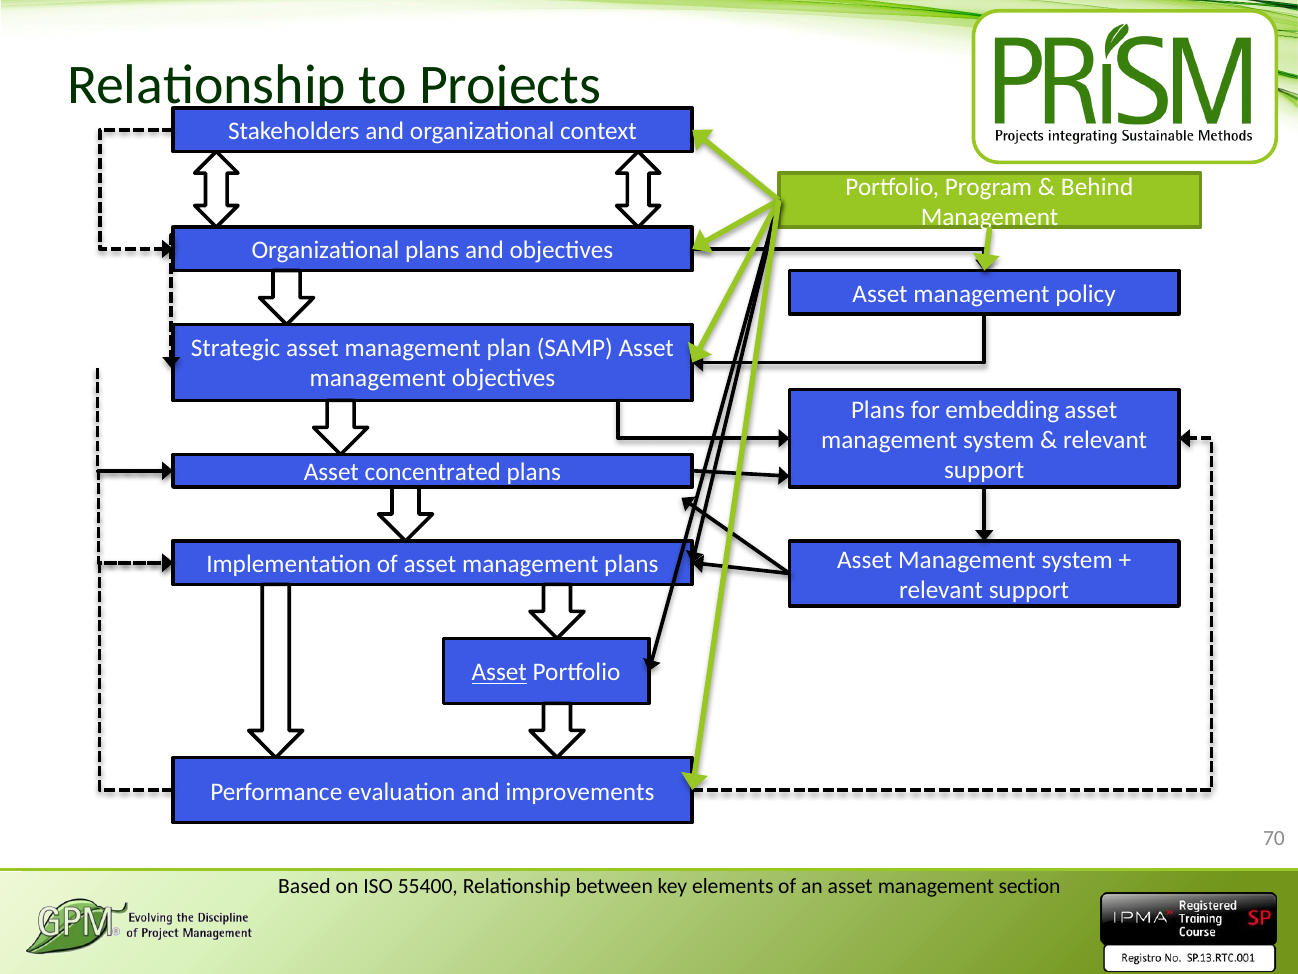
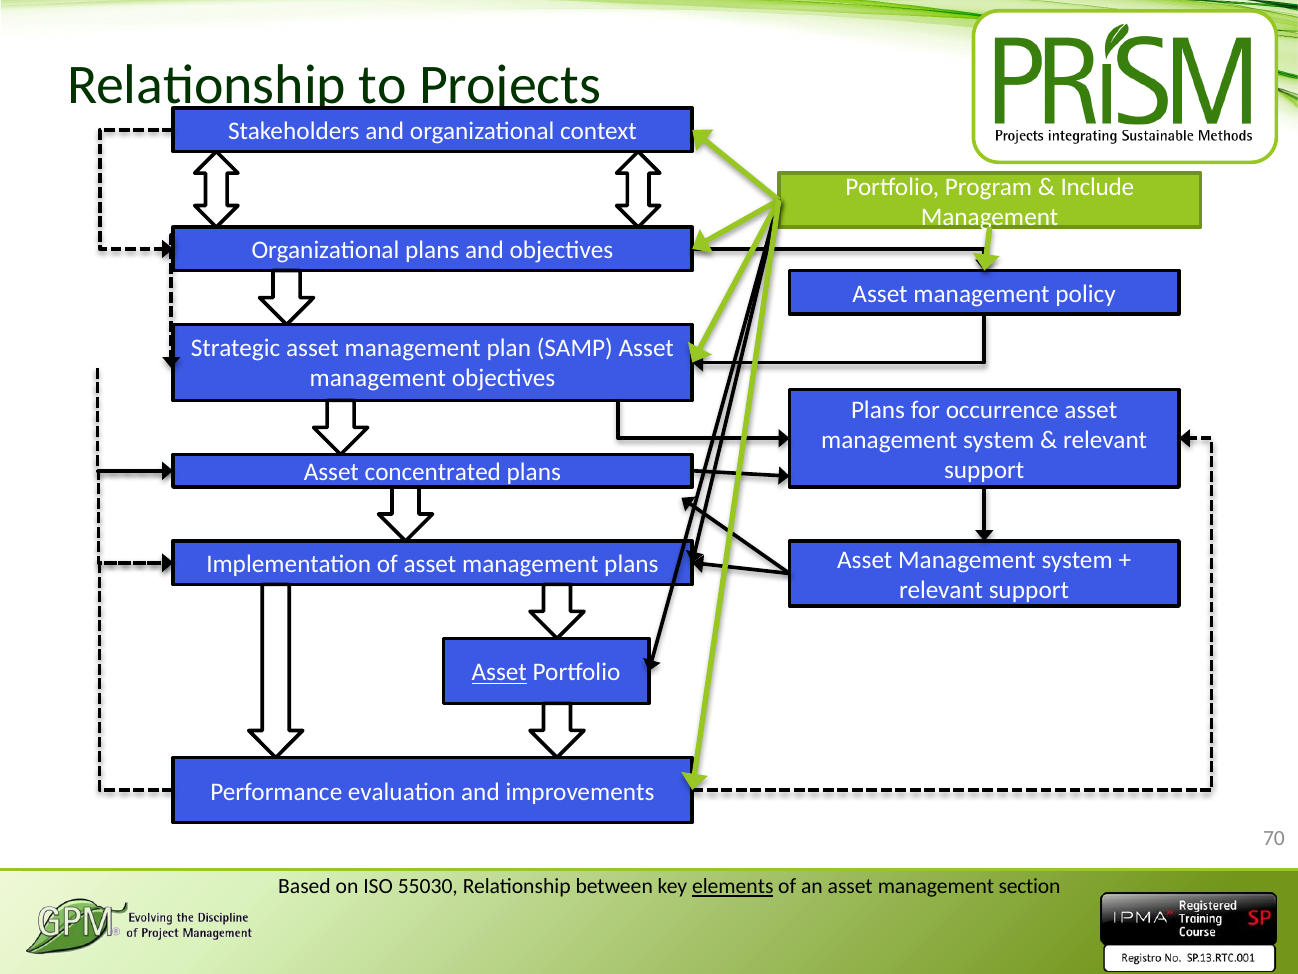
Behind: Behind -> Include (1097, 187)
embedding: embedding -> occurrence (1002, 410)
55400: 55400 -> 55030 (428, 886)
elements underline: none -> present (733, 886)
